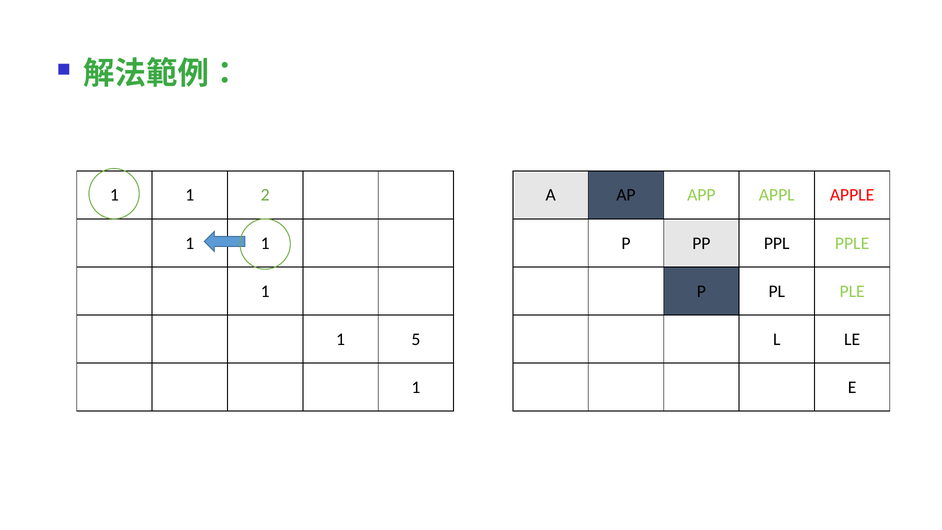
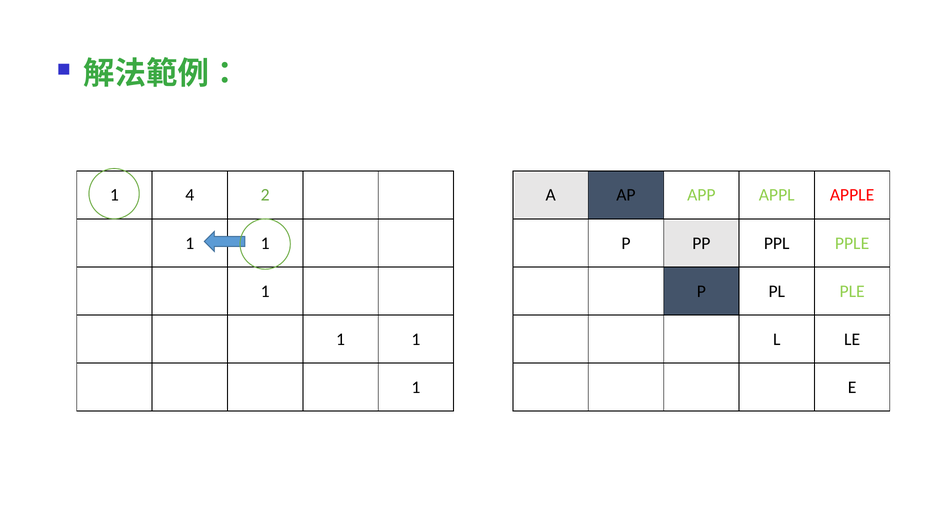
1: 1 -> 4 (190, 195)
5: 5 -> 1 (416, 339)
